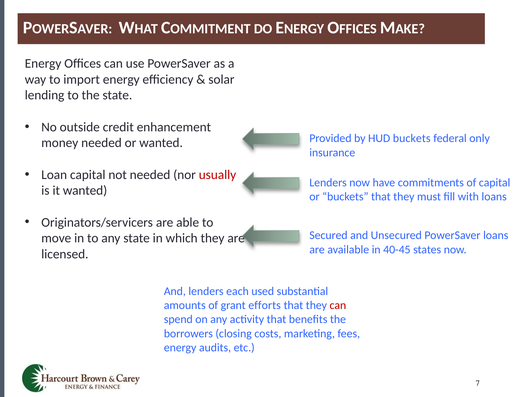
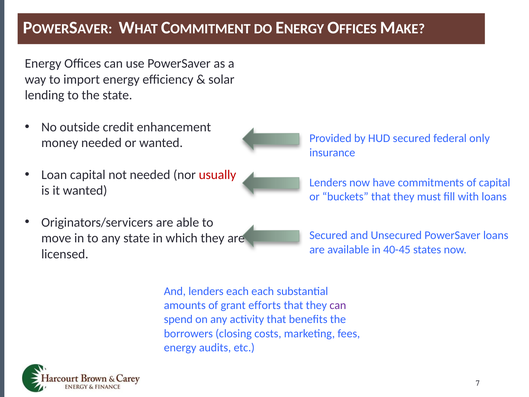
HUD buckets: buckets -> secured (412, 138)
each used: used -> each (263, 291)
can colour: red -> purple (338, 305)
